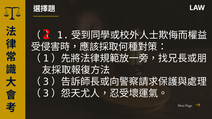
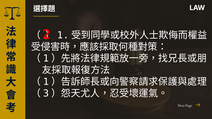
3: 3 -> 1 (46, 82)
